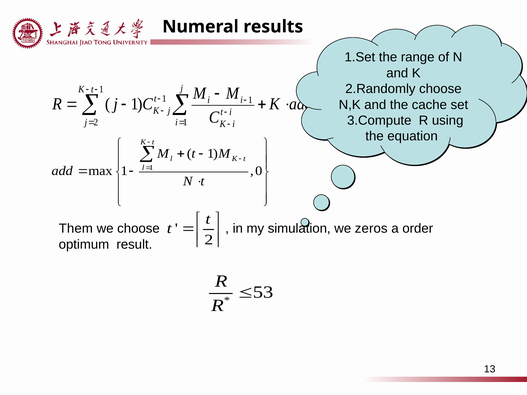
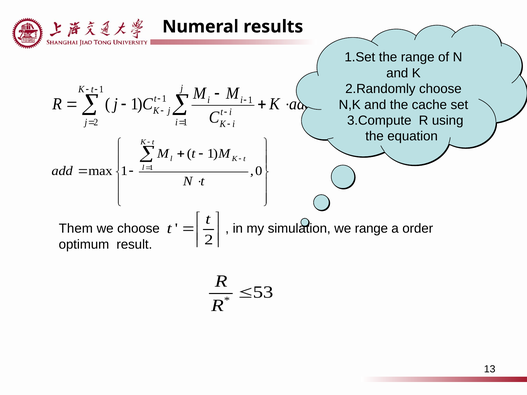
we zeros: zeros -> range (371, 229)
